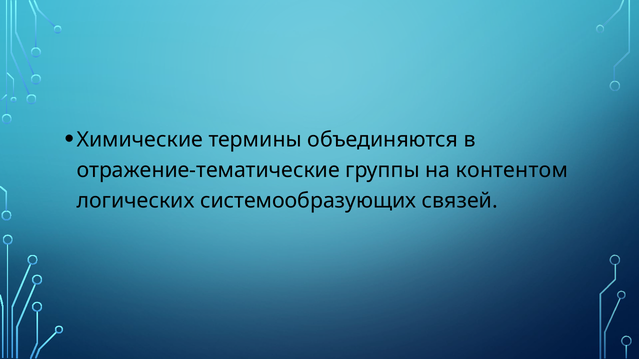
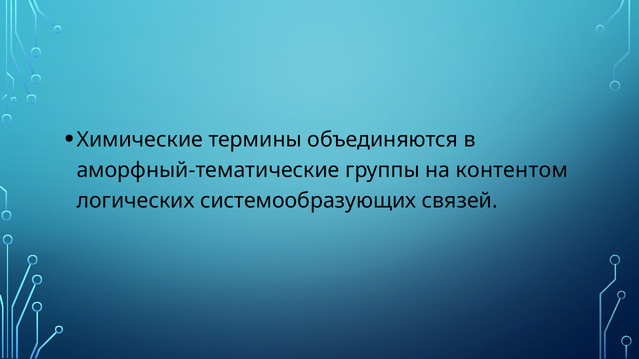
отражение-тематические: отражение-тематические -> аморфный-тематические (208, 170)
